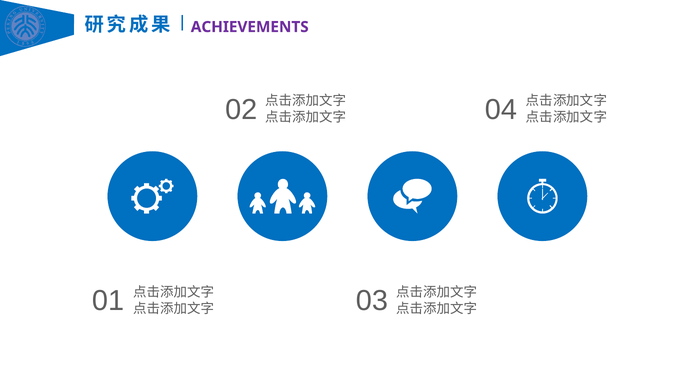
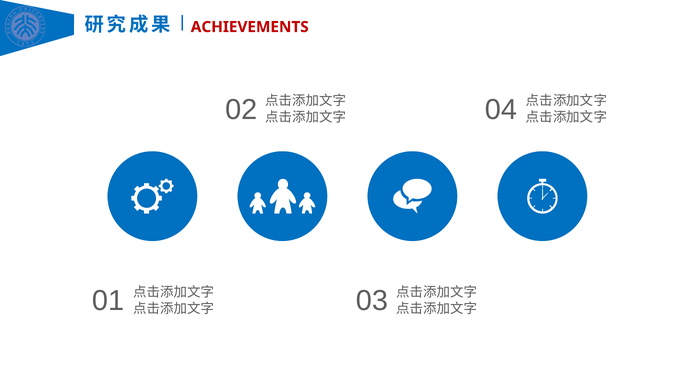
ACHIEVEMENTS colour: purple -> red (250, 27)
